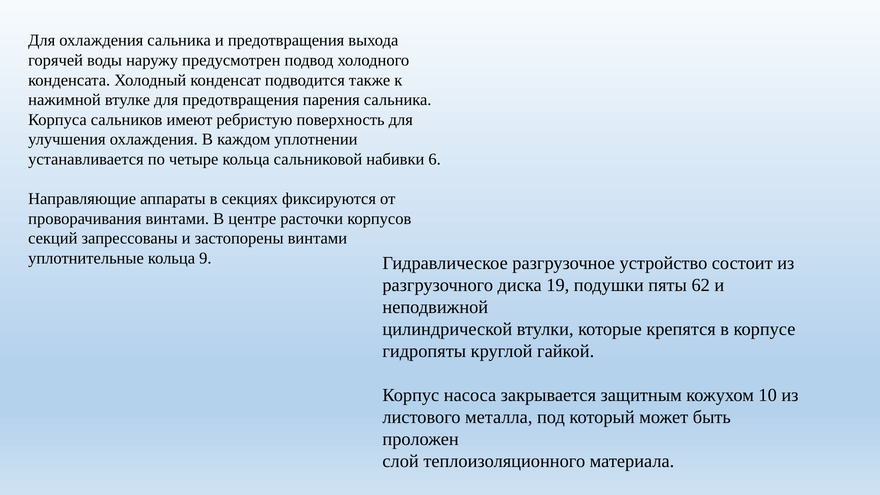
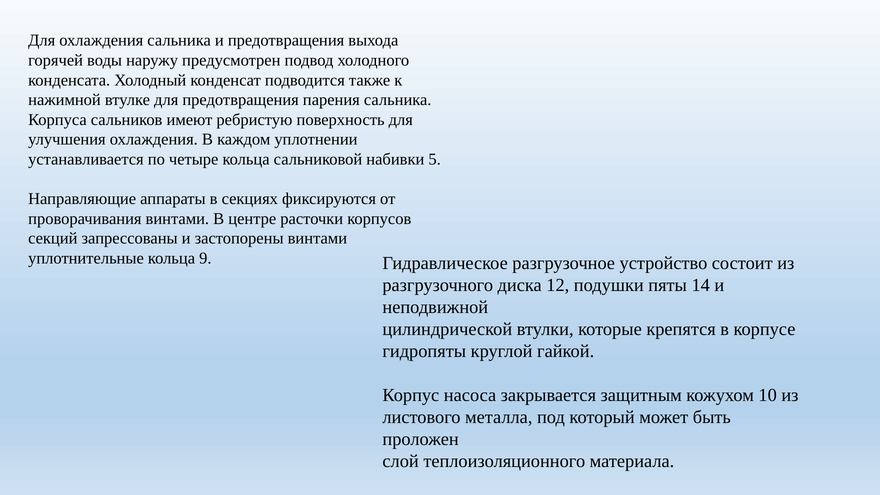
6: 6 -> 5 (435, 159)
19: 19 -> 12 (558, 285)
62: 62 -> 14 (701, 285)
